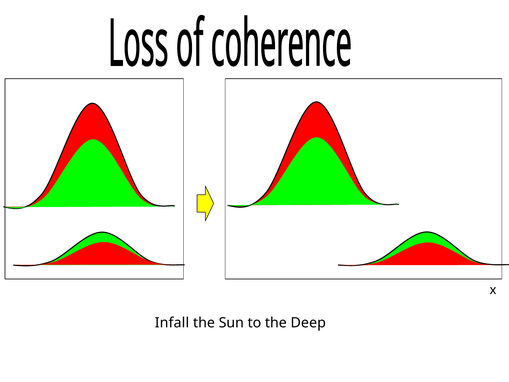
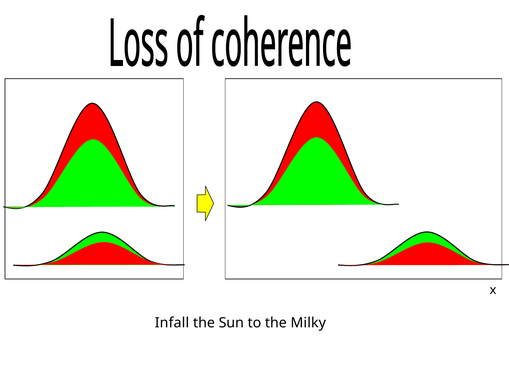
Deep: Deep -> Milky (308, 323)
